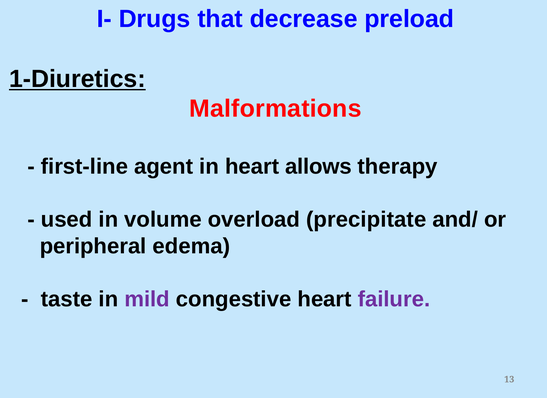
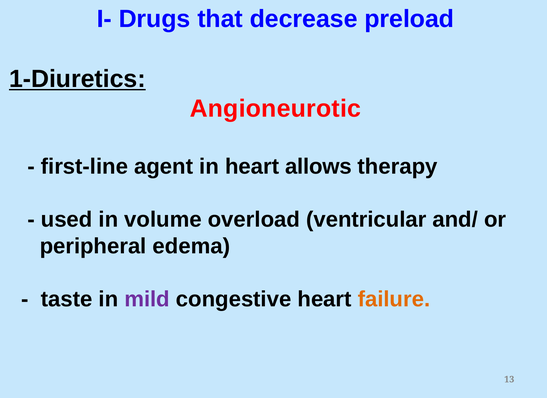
Malformations: Malformations -> Angioneurotic (275, 109)
precipitate: precipitate -> ventricular (366, 219)
failure colour: purple -> orange (394, 299)
